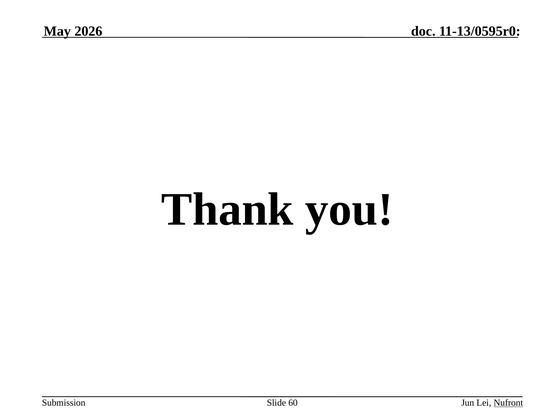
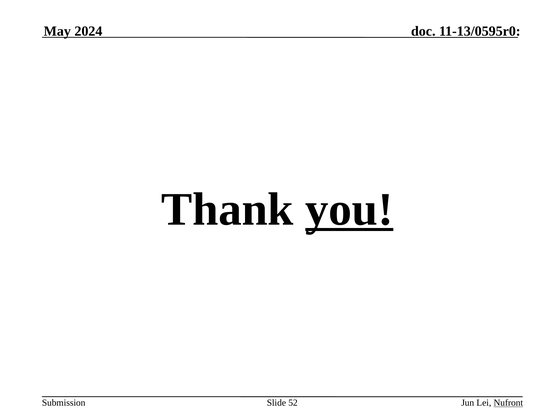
2026: 2026 -> 2024 (88, 31)
you underline: none -> present (349, 209)
60: 60 -> 52 (293, 403)
